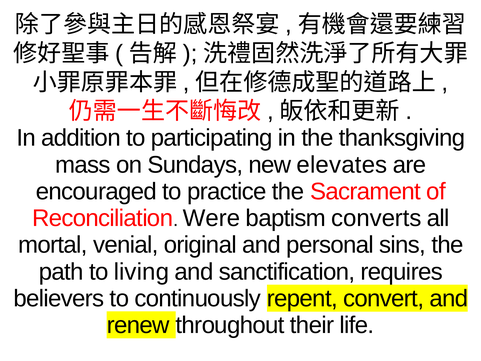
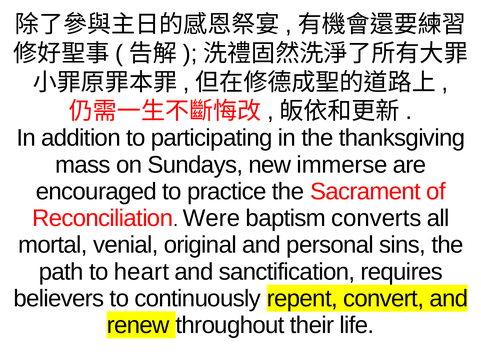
elevates: elevates -> immerse (342, 165)
living: living -> heart (141, 272)
